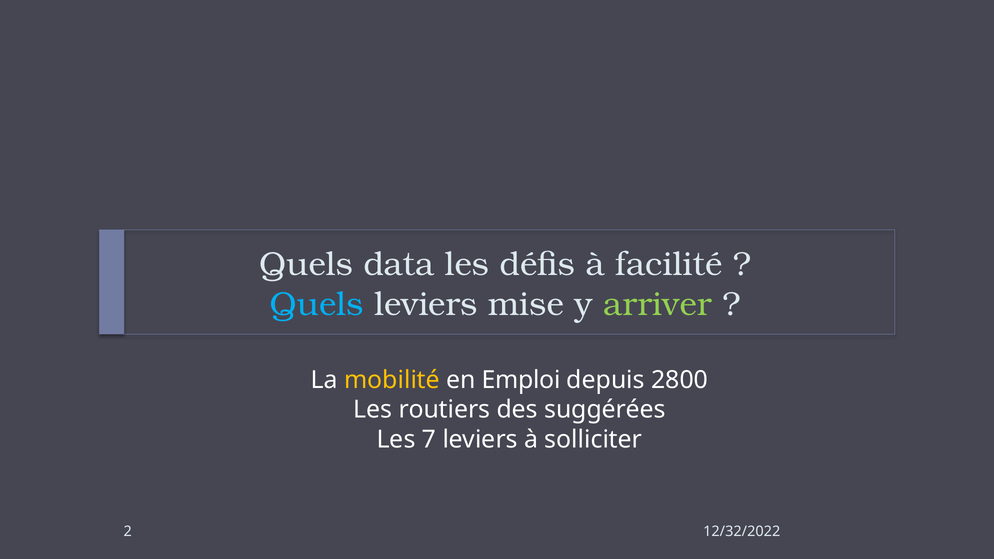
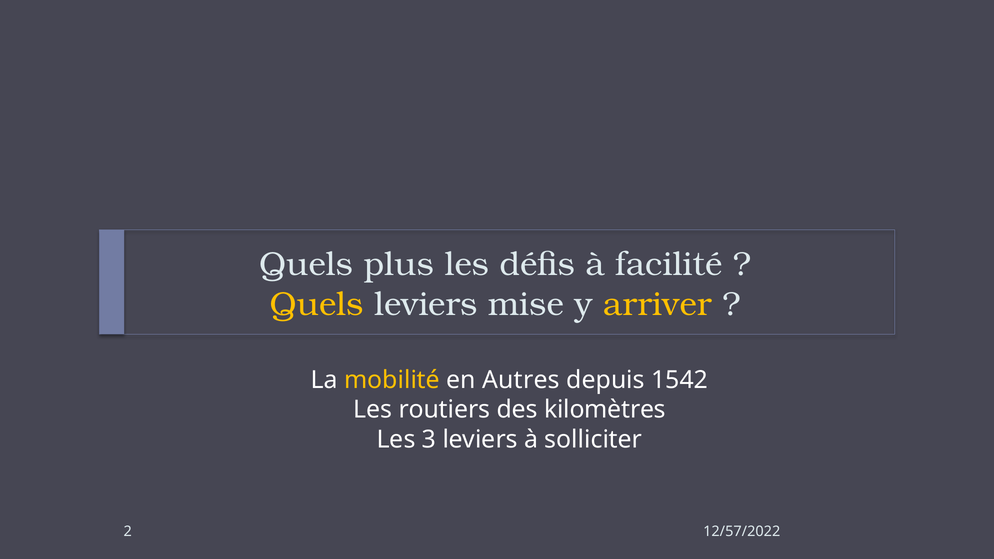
data: data -> plus (399, 264)
Quels colour: light blue -> yellow (317, 304)
arriver colour: light green -> yellow (658, 304)
Emploi: Emploi -> Autres (521, 380)
2800: 2800 -> 1542 (680, 380)
suggérées: suggérées -> kilomètres (605, 410)
7: 7 -> 3 (429, 440)
12/32/2022: 12/32/2022 -> 12/57/2022 (742, 532)
